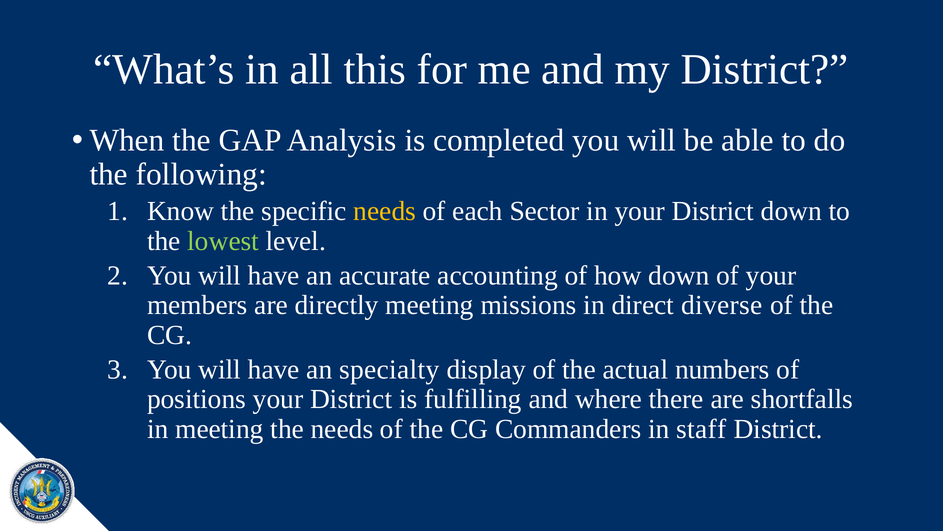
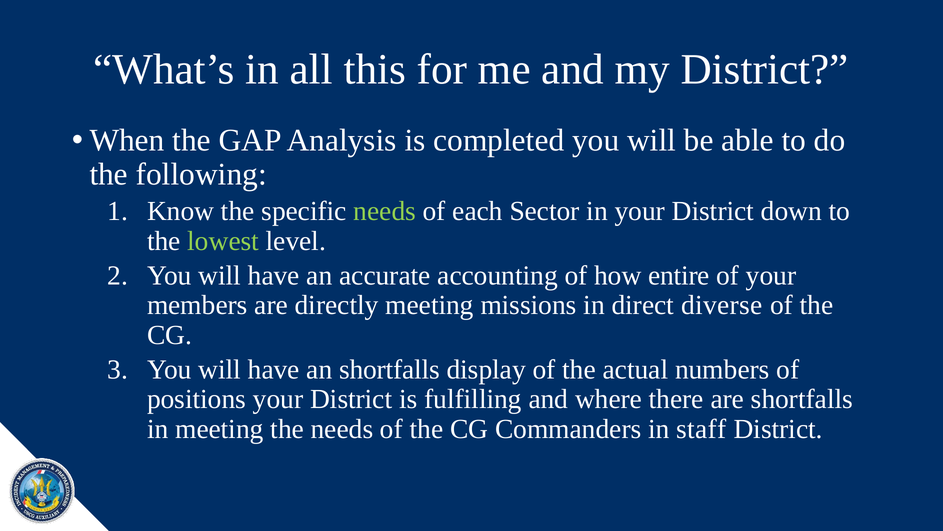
needs colour: yellow -> light green (385, 211)
how down: down -> entire (679, 275)
an specialty: specialty -> shortfalls (390, 369)
